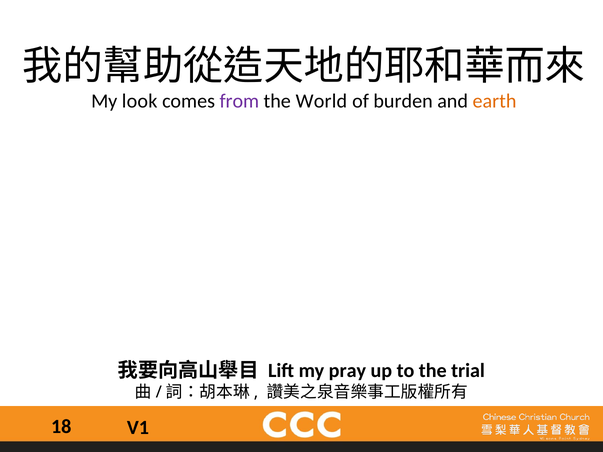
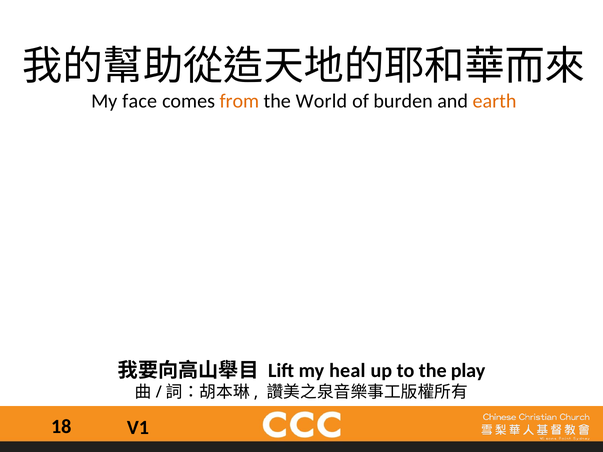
look: look -> face (140, 101)
from colour: purple -> orange (239, 101)
pray: pray -> heal (347, 371)
trial: trial -> play (468, 371)
